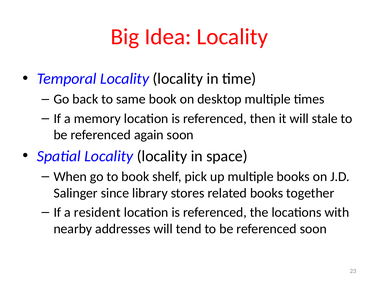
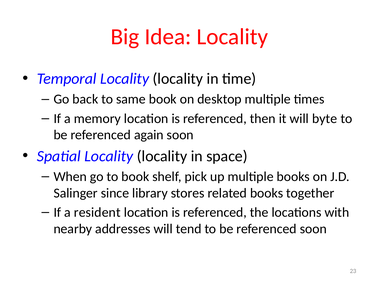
stale: stale -> byte (325, 119)
